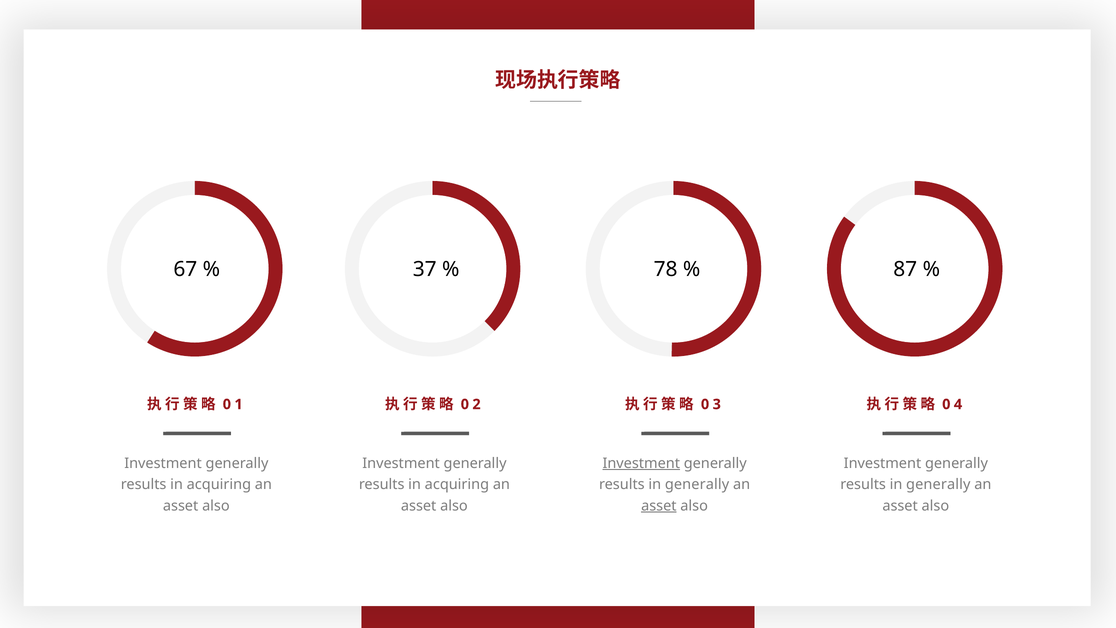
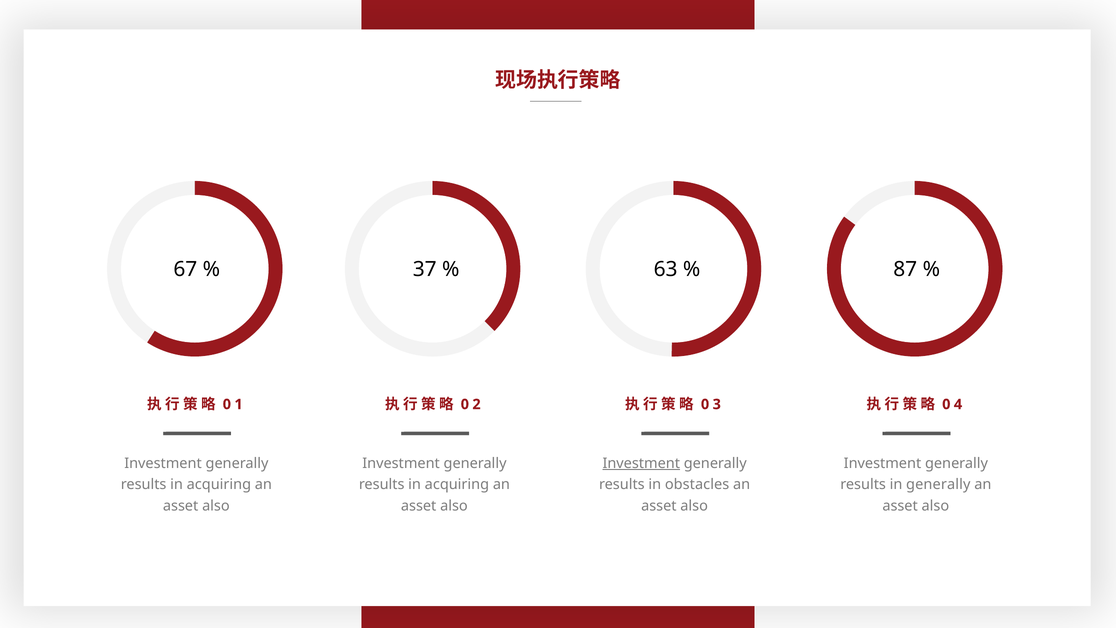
78: 78 -> 63 (666, 269)
generally: generally -> obstacles (697, 484)
asset underline: present -> none (659, 506)
